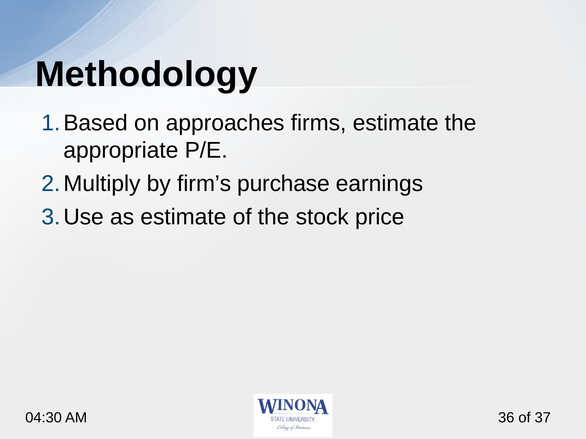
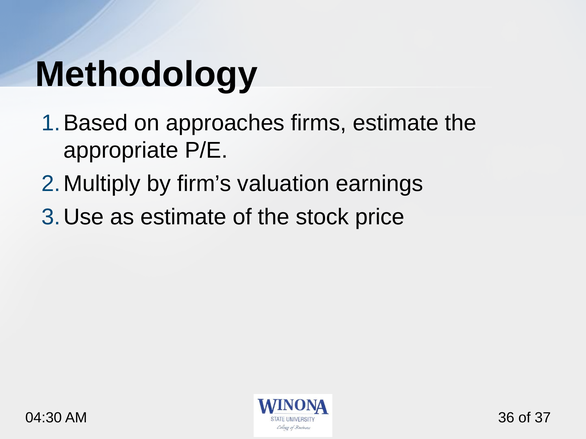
purchase: purchase -> valuation (283, 184)
